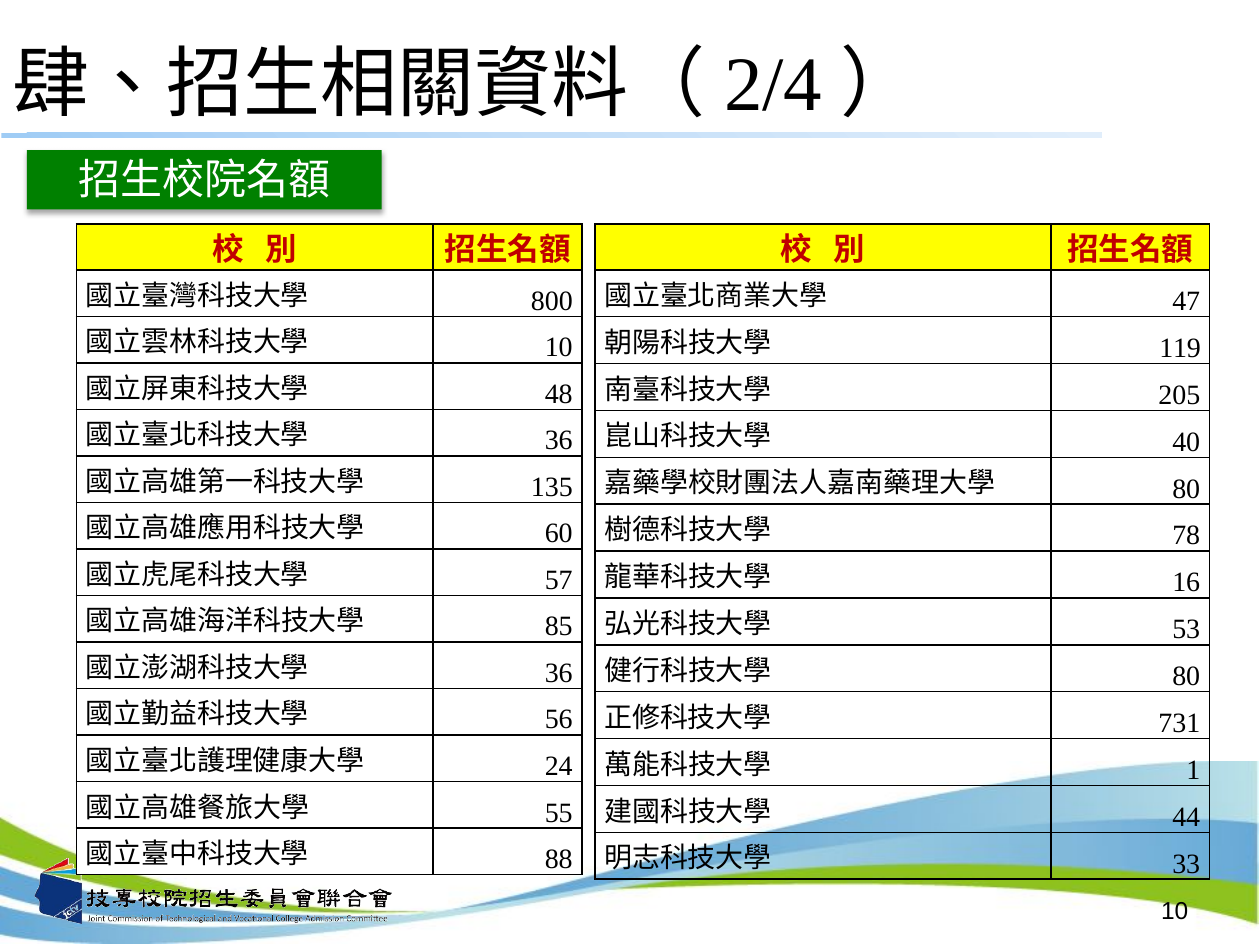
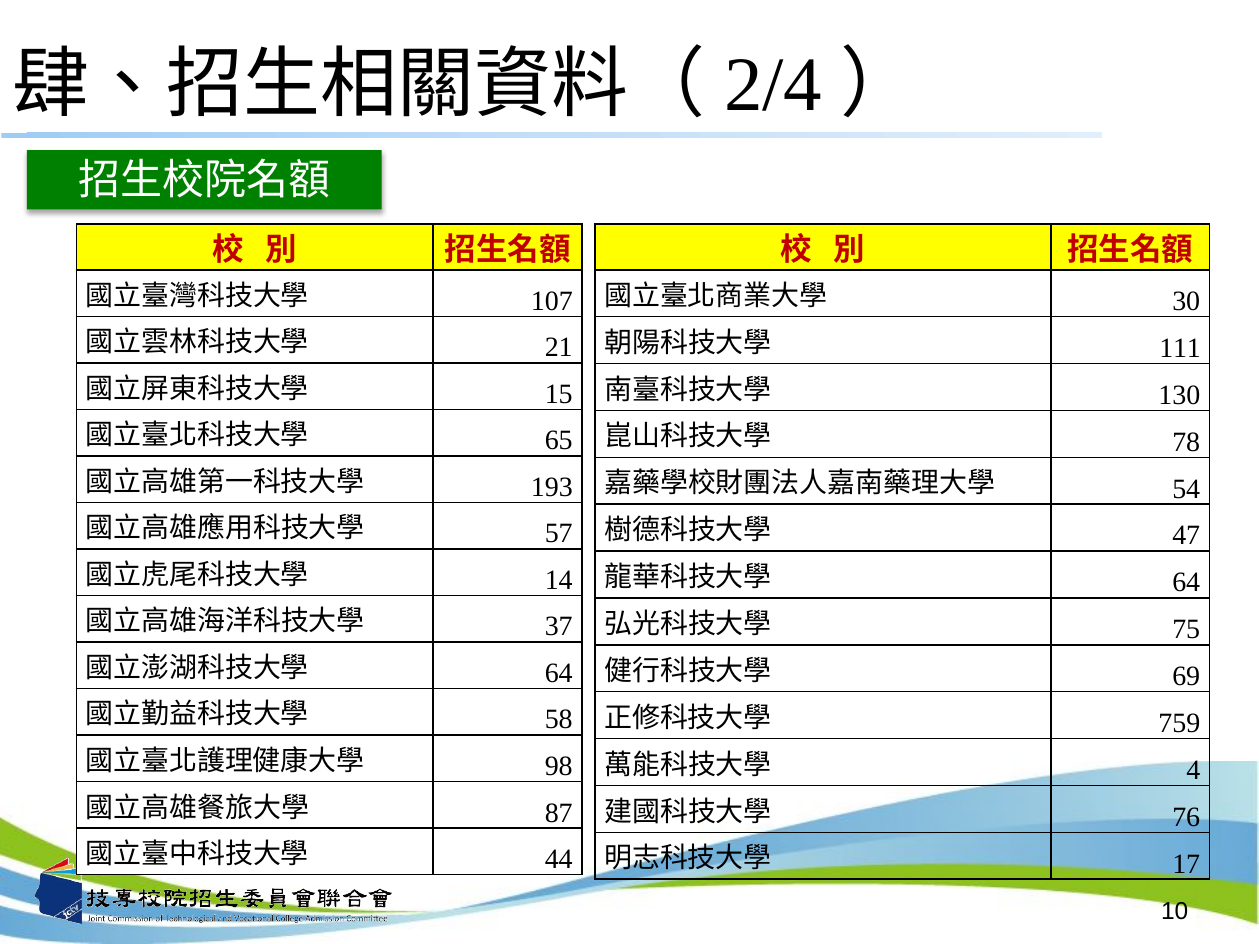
800: 800 -> 107 (552, 301)
47: 47 -> 30 (1186, 301)
10: 10 -> 21 (559, 348)
119: 119 -> 111 (1180, 348)
48: 48 -> 15 (559, 394)
205: 205 -> 130 (1179, 395)
36: 36 -> 65 (559, 441)
40: 40 -> 78 (1186, 442)
135: 135 -> 193 (552, 487)
80: 80 -> 54 (1186, 489)
60: 60 -> 57 (559, 534)
78: 78 -> 47 (1186, 536)
57: 57 -> 14 (559, 580)
16: 16 -> 64 (1186, 583)
85: 85 -> 37 (559, 627)
53: 53 -> 75 (1186, 630)
36: 36 -> 64 (559, 673)
80: 80 -> 69 (1186, 677)
56: 56 -> 58 (559, 720)
731: 731 -> 759 (1179, 723)
24: 24 -> 98 (559, 766)
1: 1 -> 4 (1193, 770)
55: 55 -> 87 (559, 813)
44: 44 -> 76 (1186, 817)
88: 88 -> 44 (559, 860)
33: 33 -> 17 (1186, 864)
